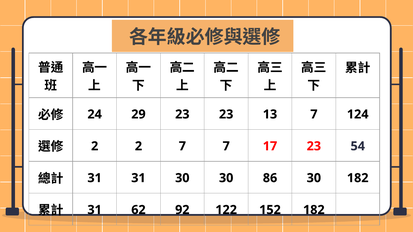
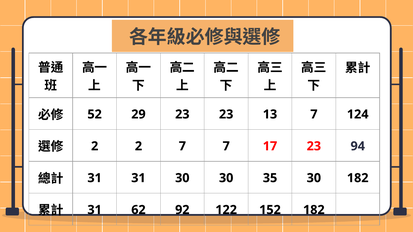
24: 24 -> 52 (95, 114)
54: 54 -> 94 (358, 146)
86: 86 -> 35 (270, 178)
